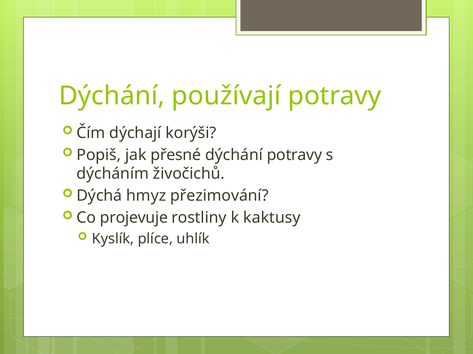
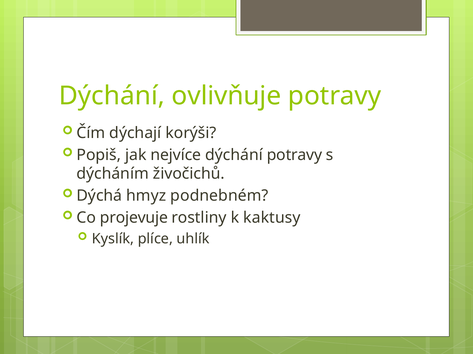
používají: používají -> ovlivňuje (226, 96)
přesné: přesné -> nejvíce (176, 155)
přezimování: přezimování -> podnebném (219, 196)
